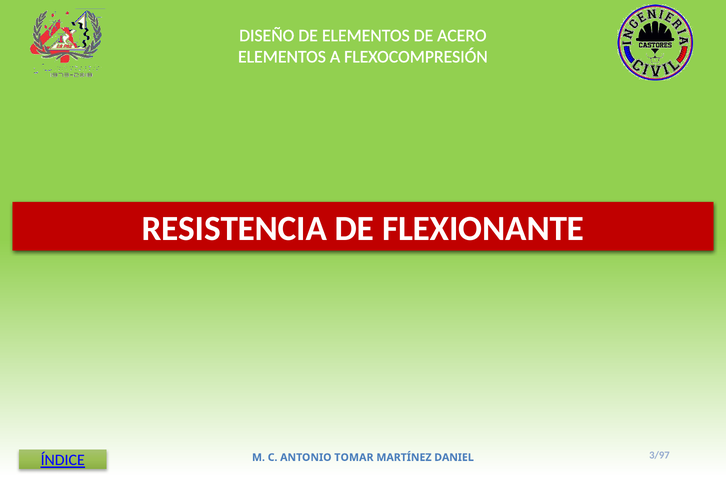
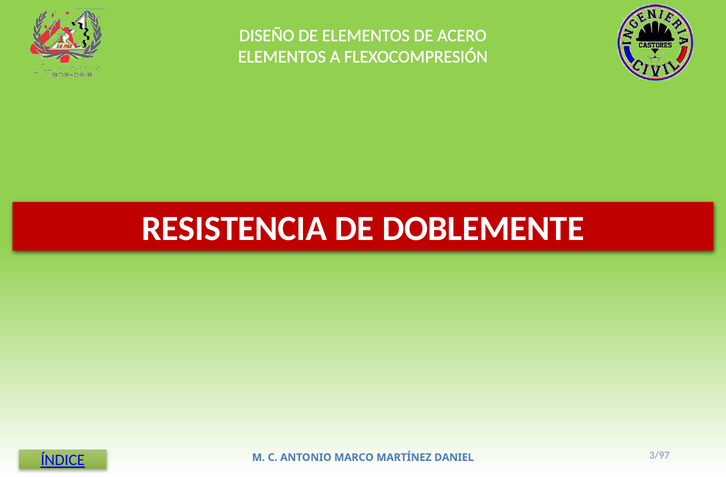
FLEXIONANTE: FLEXIONANTE -> DOBLEMENTE (483, 229)
TOMAR: TOMAR -> MARCO (354, 457)
